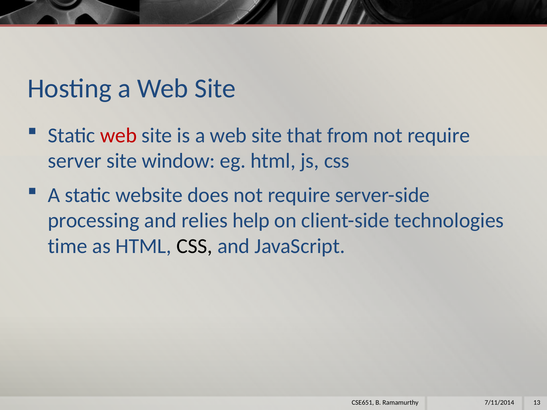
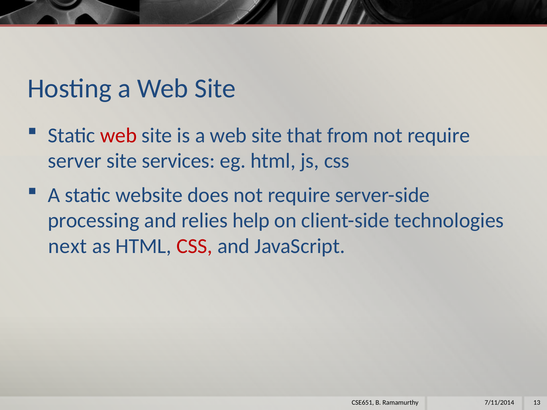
window: window -> services (179, 161)
time: time -> next (68, 246)
CSS colour: black -> red (194, 246)
